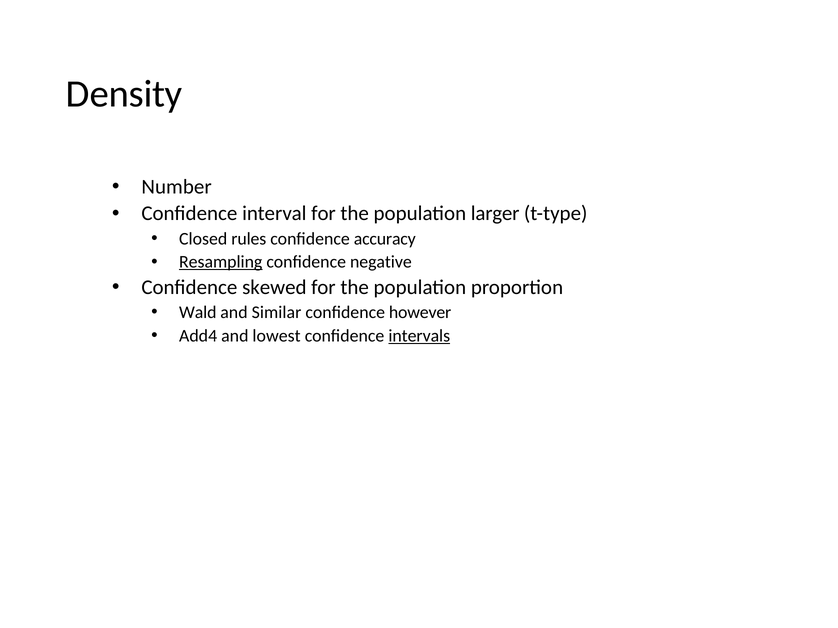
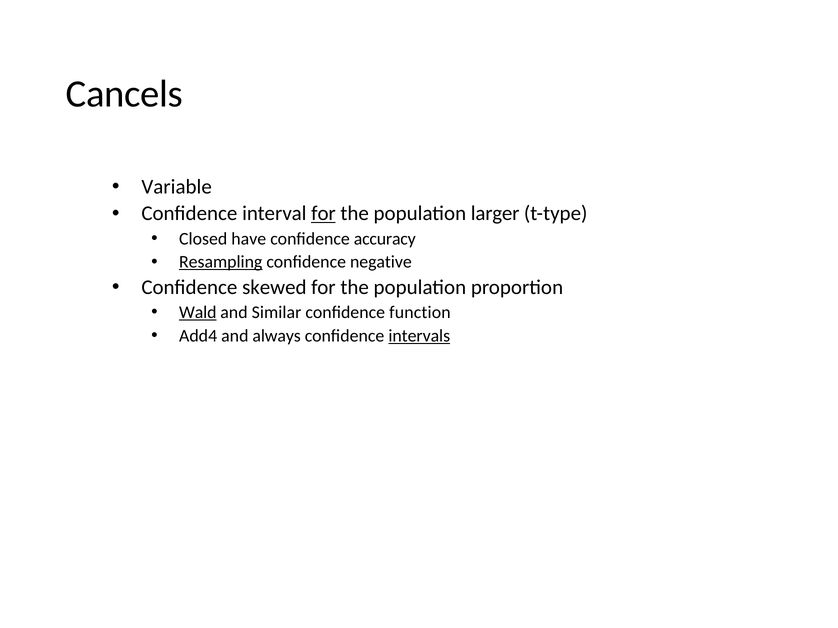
Density: Density -> Cancels (124, 94)
Number: Number -> Variable (177, 187)
for underline: none -> present (323, 214)
rules: rules -> have (249, 239)
Wald underline: none -> present (198, 312)
however: however -> function (420, 312)
lowest: lowest -> always (277, 336)
